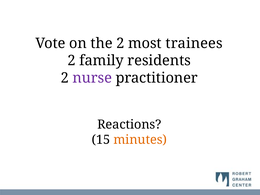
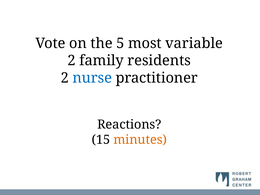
the 2: 2 -> 5 (120, 43)
trainees: trainees -> variable (194, 43)
nurse colour: purple -> blue (92, 78)
